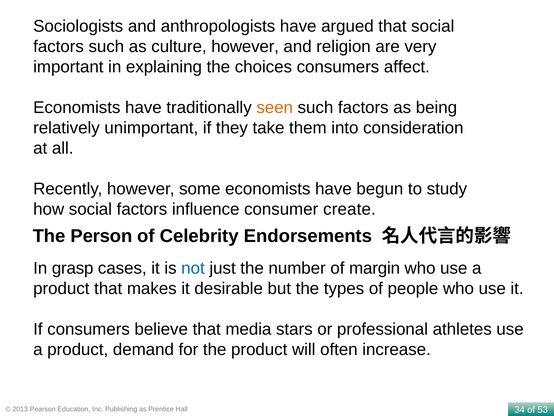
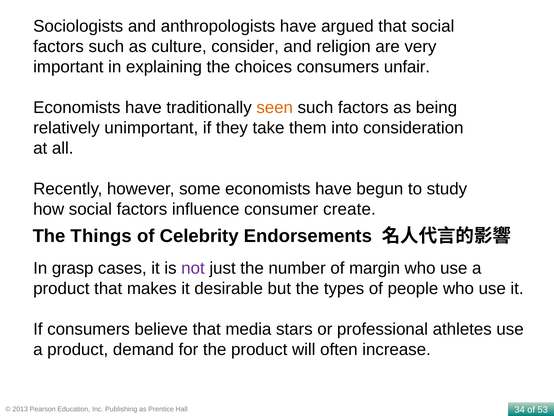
culture however: however -> consider (245, 46)
affect: affect -> unfair (407, 67)
Person: Person -> Things (101, 236)
not colour: blue -> purple (193, 268)
